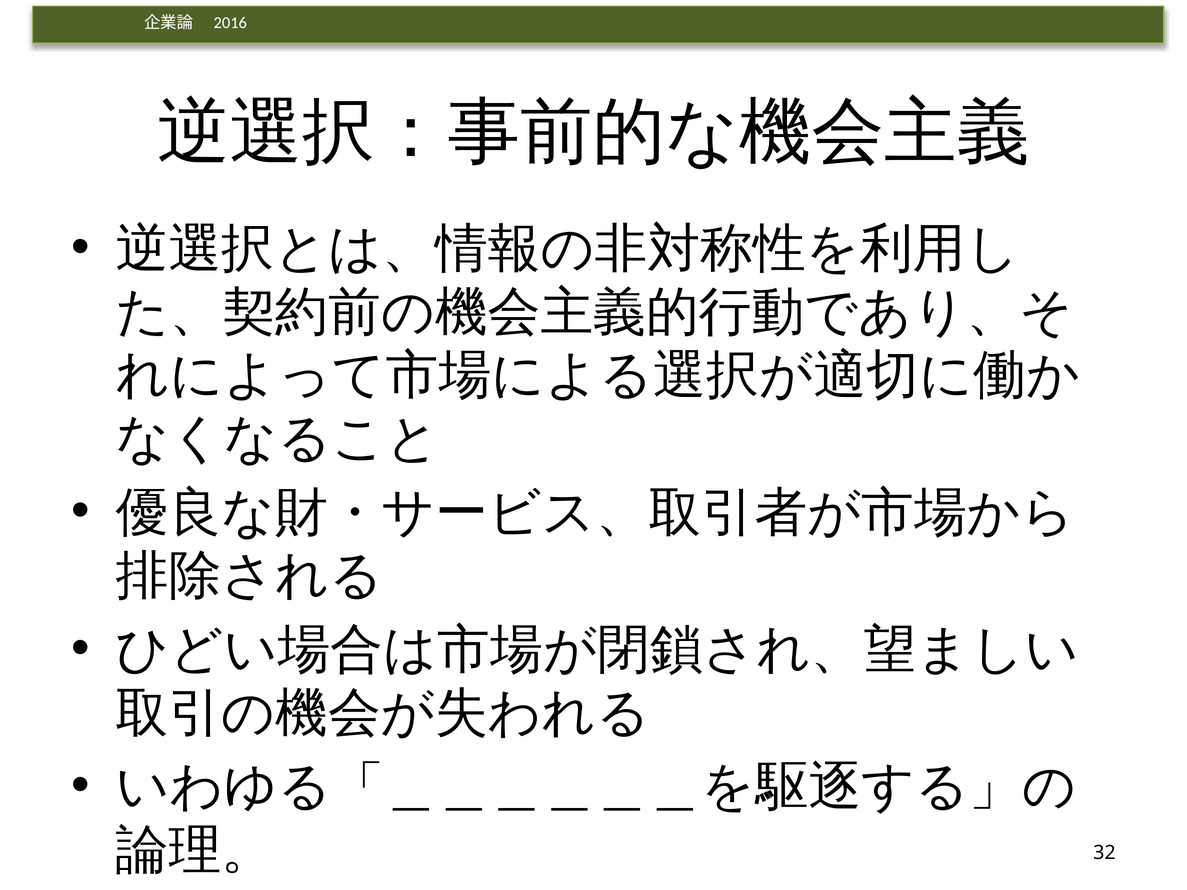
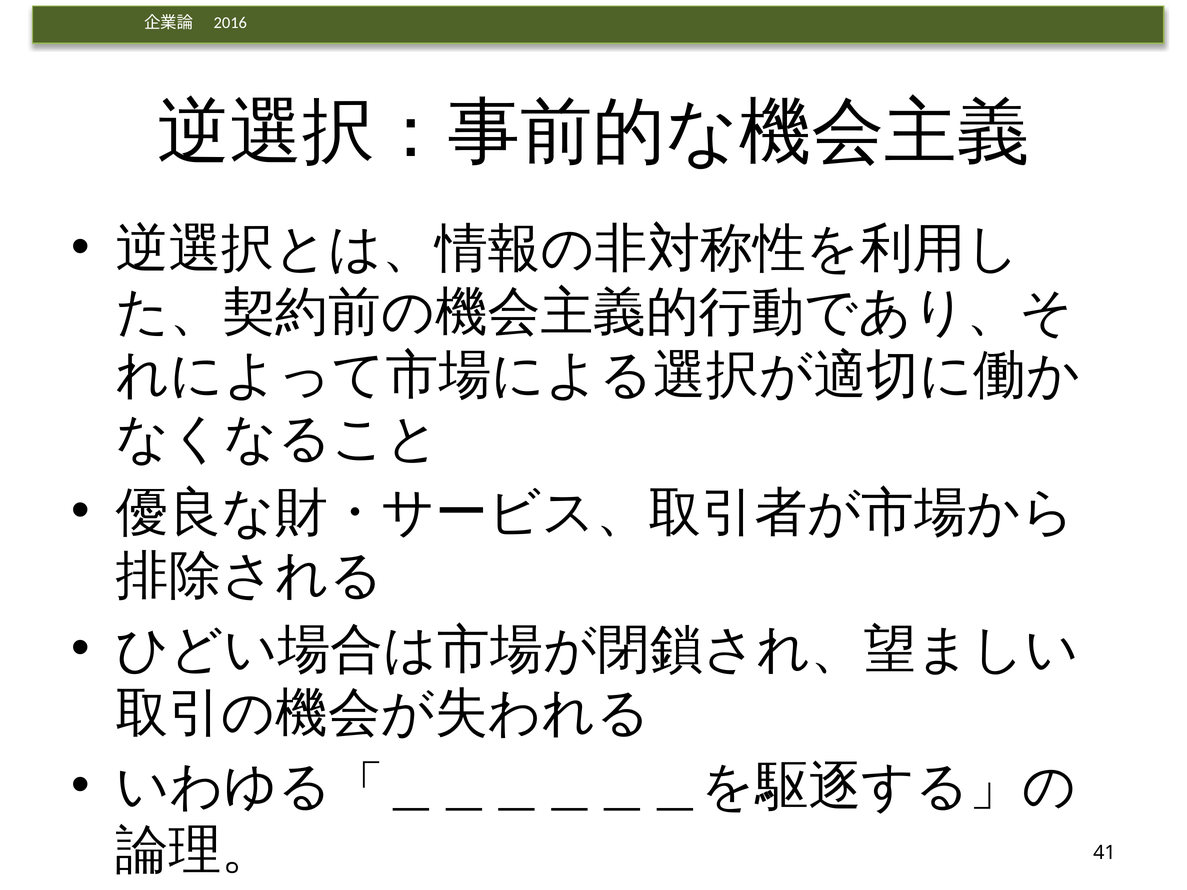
32: 32 -> 41 (1105, 853)
